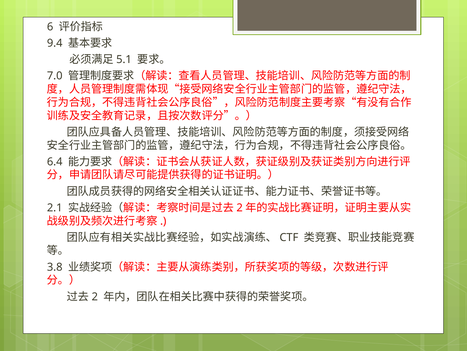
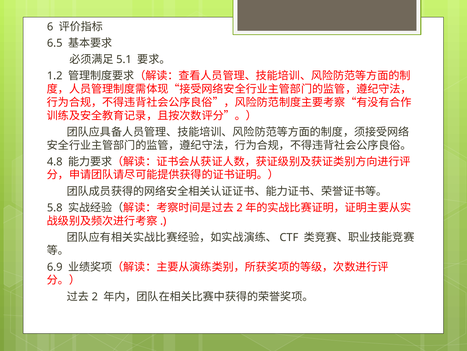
9.4: 9.4 -> 6.5 (55, 43)
7.0: 7.0 -> 1.2 (55, 76)
6.4: 6.4 -> 4.8 (55, 161)
2.1: 2.1 -> 5.8 (55, 207)
3.8: 3.8 -> 6.9 (55, 266)
